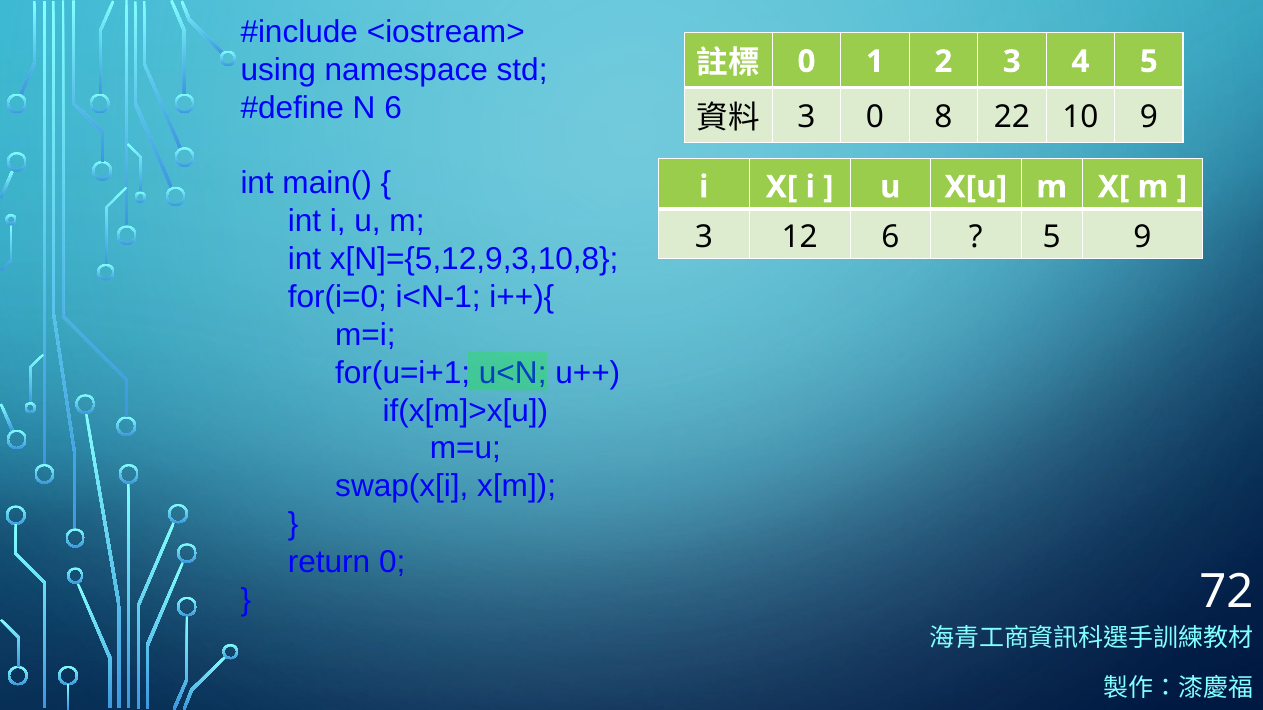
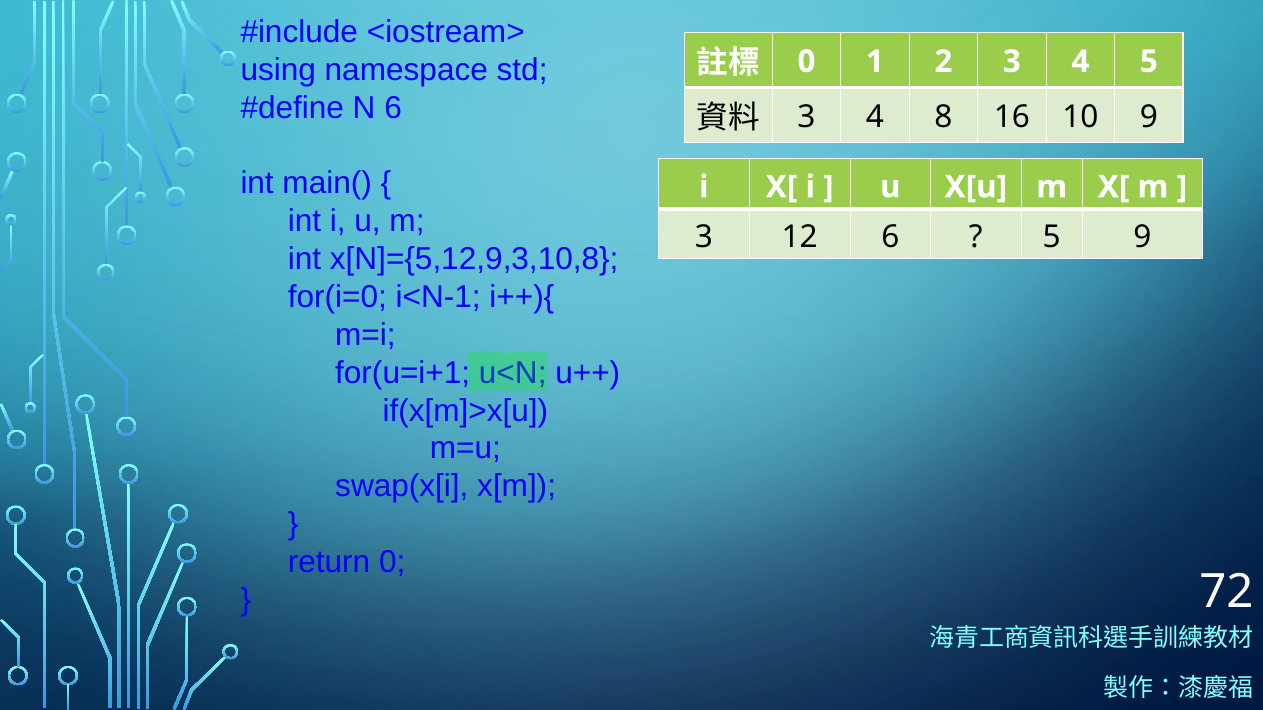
0: 0 -> 4 (875, 117)
22: 22 -> 16 (1012, 117)
